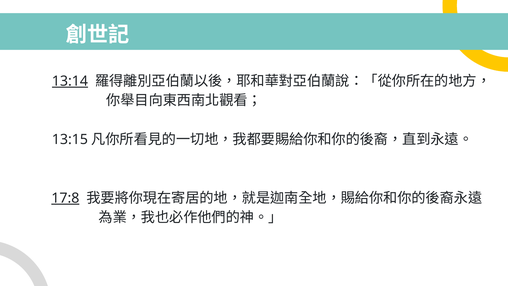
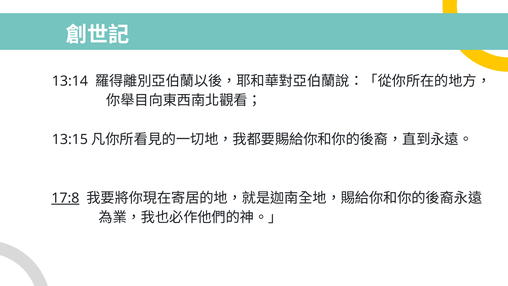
13:14 underline: present -> none (70, 81)
